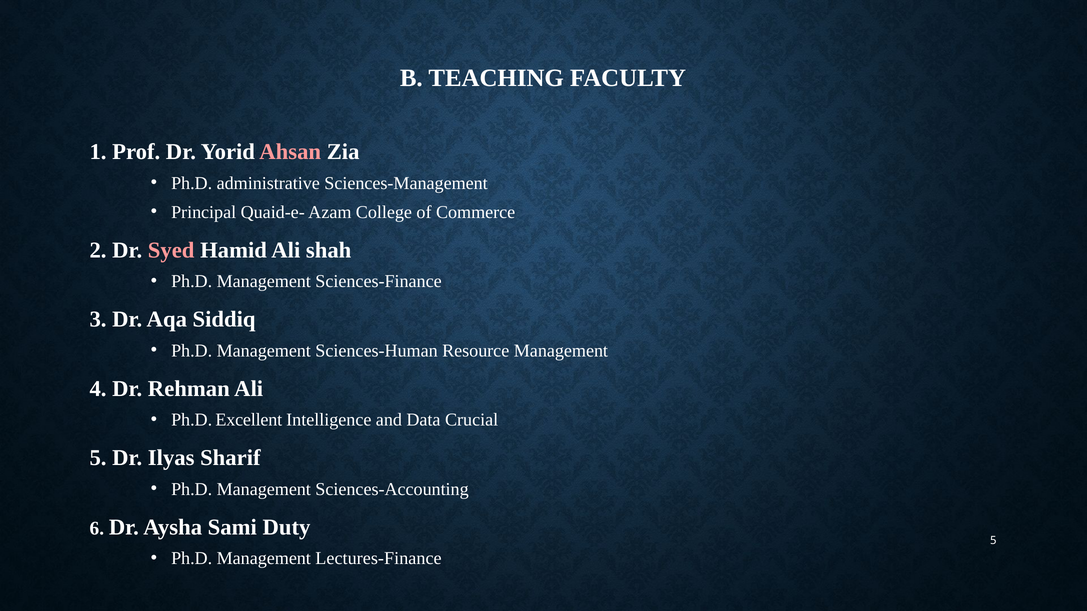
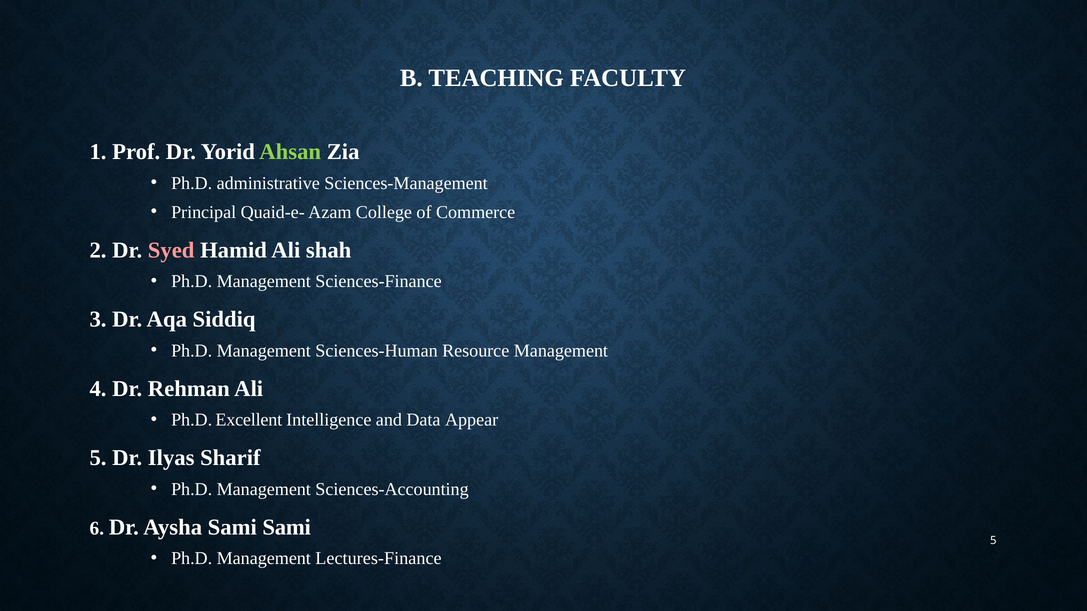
Ahsan colour: pink -> light green (290, 152)
Crucial: Crucial -> Appear (472, 420)
Sami Duty: Duty -> Sami (287, 527)
